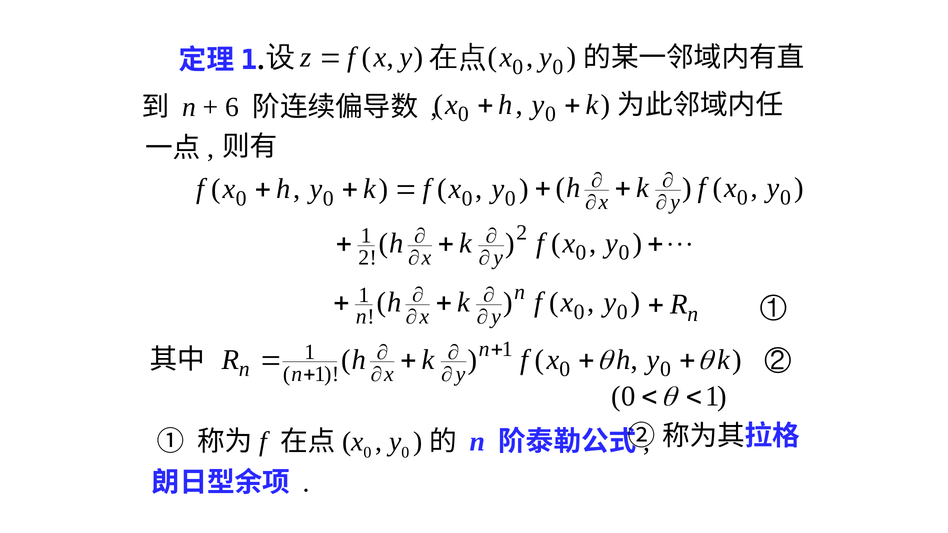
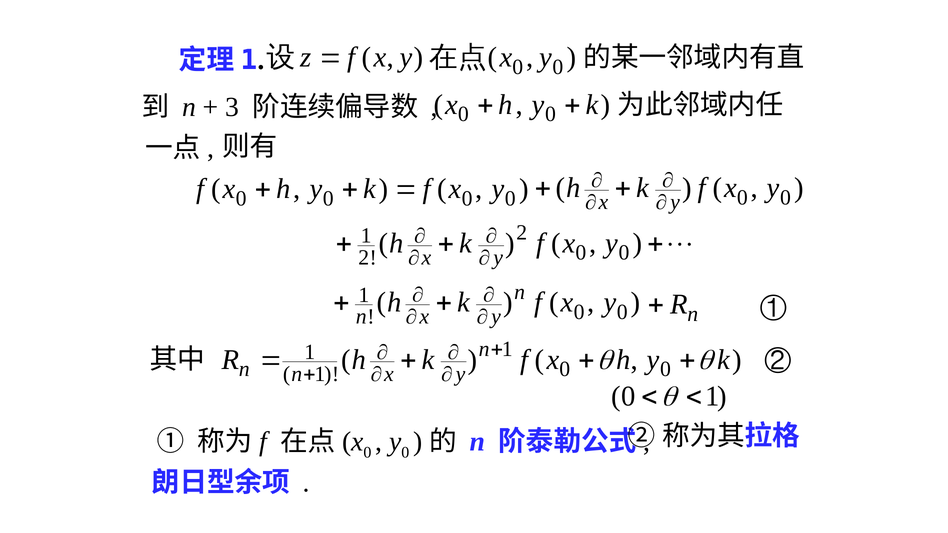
6: 6 -> 3 (232, 107)
